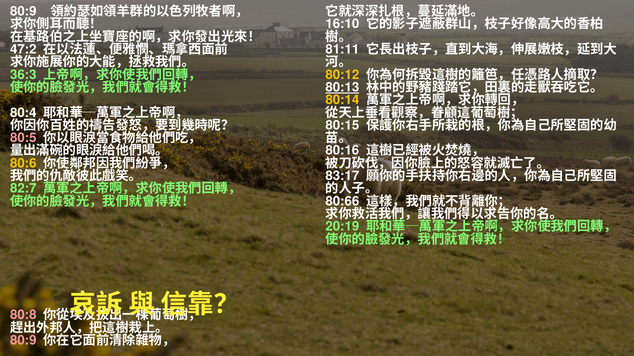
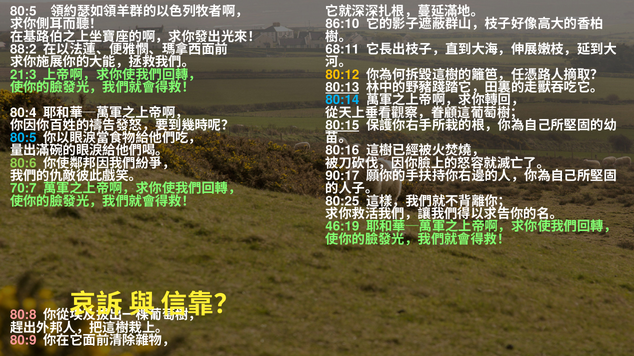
80:9: 80:9 -> 80:5 (23, 11)
16:10: 16:10 -> 86:10 (342, 24)
47:2: 47:2 -> 88:2 (23, 49)
81:11: 81:11 -> 68:11 (342, 49)
36:3: 36:3 -> 21:3 (23, 75)
80:14 colour: yellow -> light blue (342, 100)
80:15 underline: none -> present (342, 126)
80:5 colour: pink -> light blue (23, 138)
80:6 colour: yellow -> light green (23, 164)
83:17: 83:17 -> 90:17 (342, 176)
82:7: 82:7 -> 70:7 (23, 189)
80:66: 80:66 -> 80:25 (342, 202)
20:19: 20:19 -> 46:19 (342, 227)
